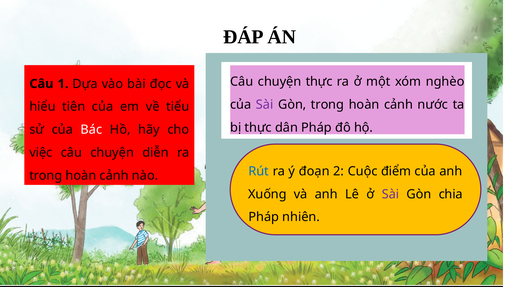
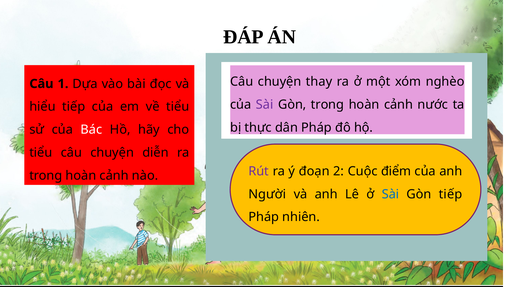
chuyện thực: thực -> thay (319, 82)
hiểu tiên: tiên -> tiếp (74, 107)
việc: việc -> tiểu (41, 153)
Rút colour: blue -> purple (259, 171)
Xuống: Xuống -> Người (267, 194)
Sài colour: purple -> blue (390, 194)
Gòn chia: chia -> tiếp (451, 194)
